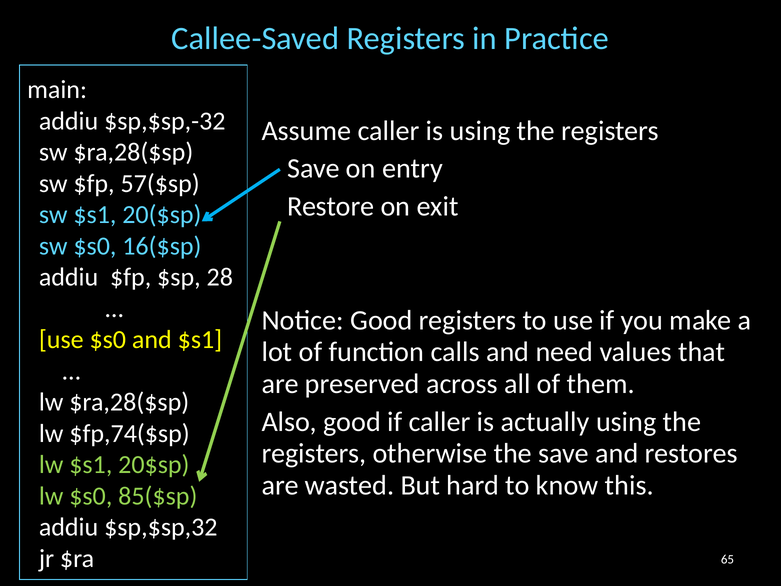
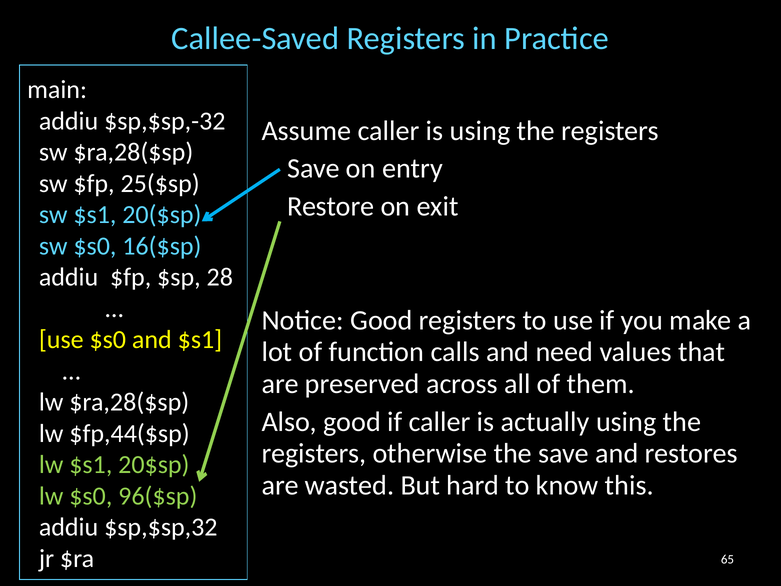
57($sp: 57($sp -> 25($sp (160, 183)
$fp,74($sp: $fp,74($sp -> $fp,44($sp (130, 433)
85($sp: 85($sp -> 96($sp (158, 496)
